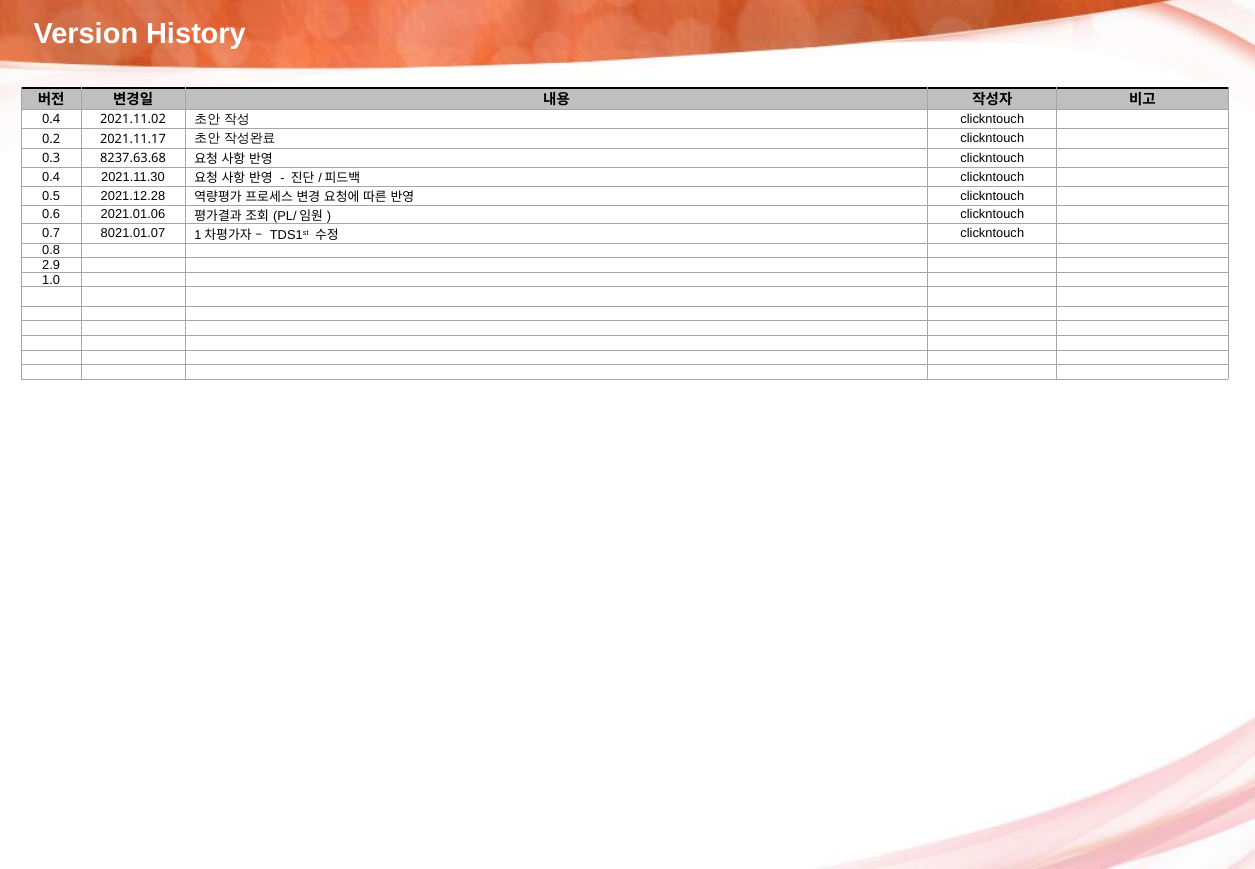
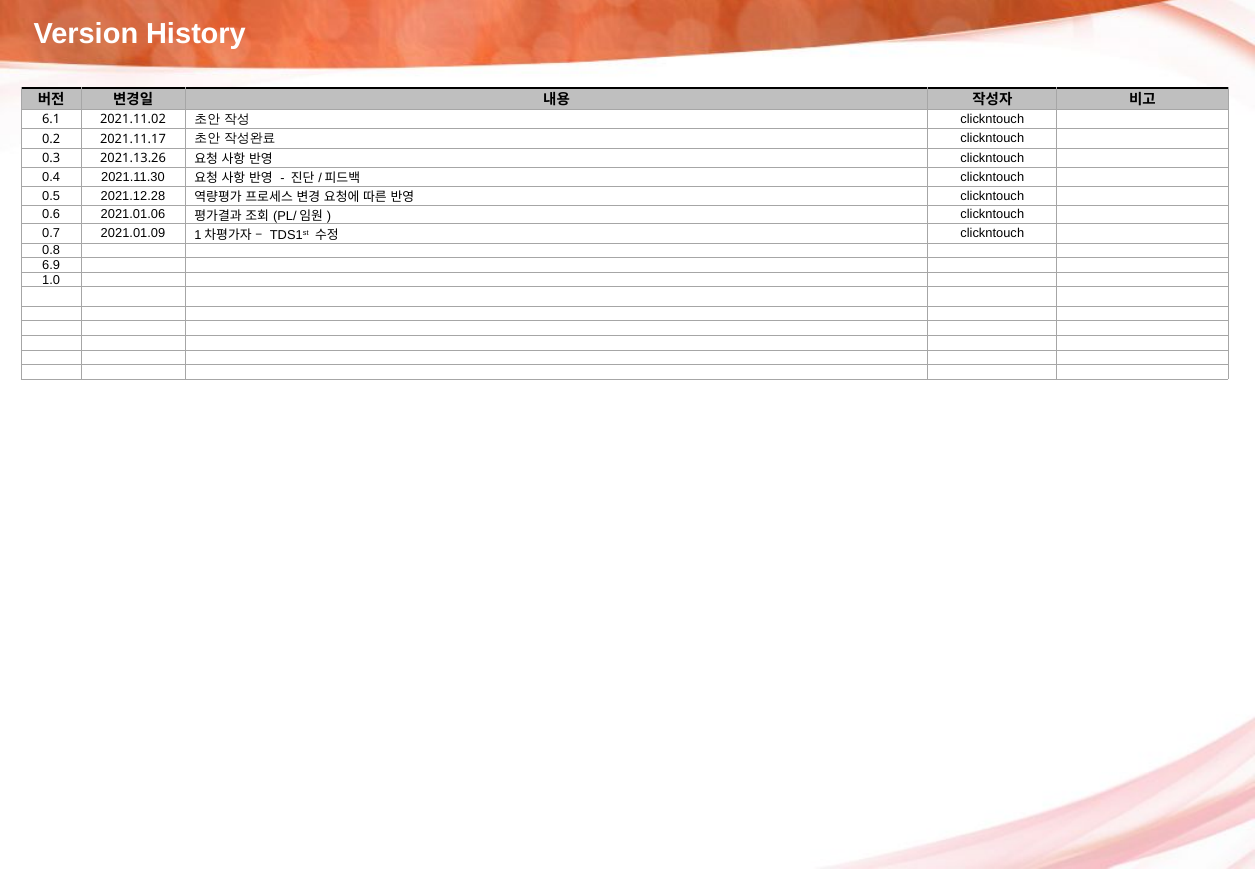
0.4: 0.4 -> 6.1 (51, 120)
8237.63.68: 8237.63.68 -> 2021.13.26 (133, 158)
8021.01.07: 8021.01.07 -> 2021.01.09 (133, 234)
2.9: 2.9 -> 6.9 (51, 265)
